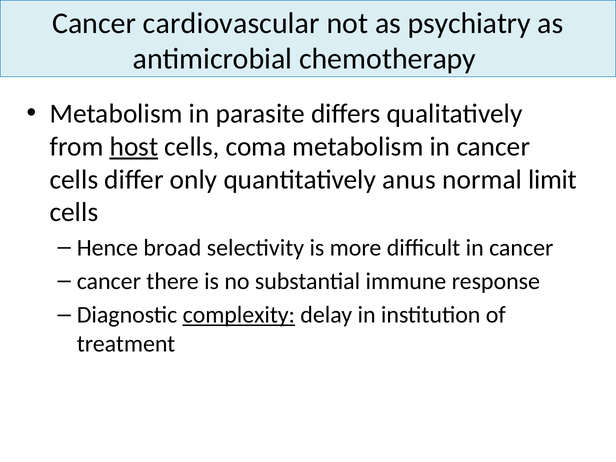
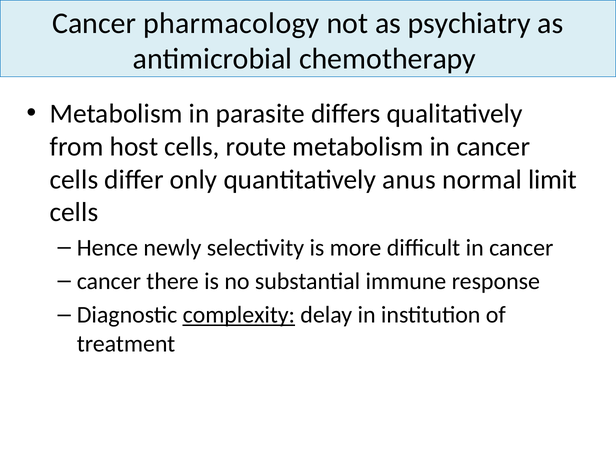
cardiovascular: cardiovascular -> pharmacology (231, 23)
host underline: present -> none (134, 147)
coma: coma -> route (256, 147)
broad: broad -> newly (172, 248)
